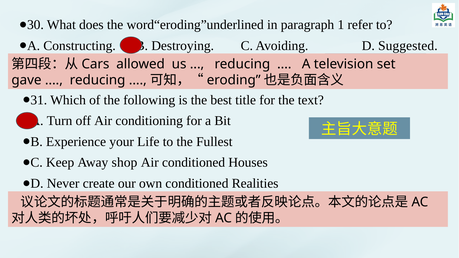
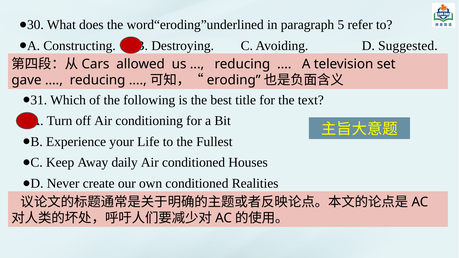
1: 1 -> 5 (341, 25)
shop: shop -> daily (125, 163)
